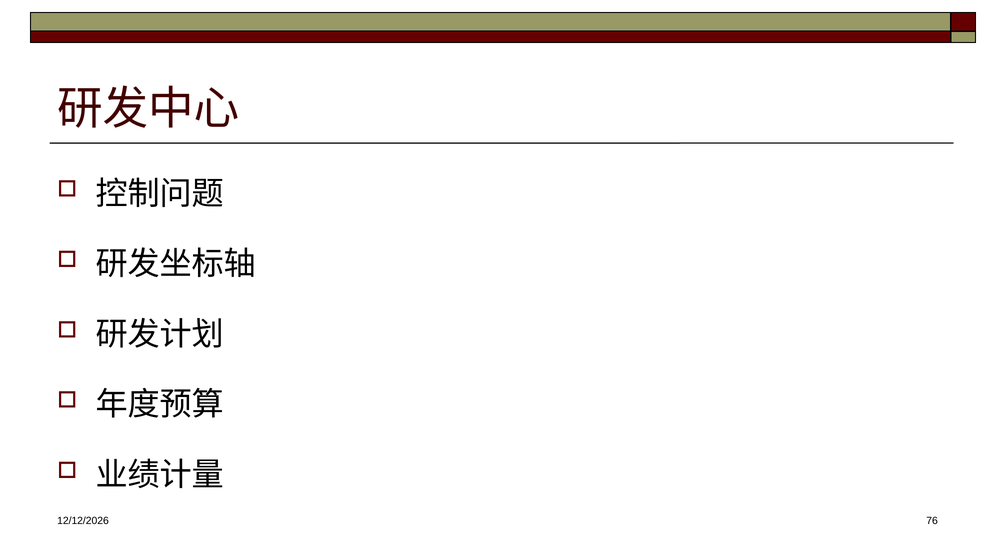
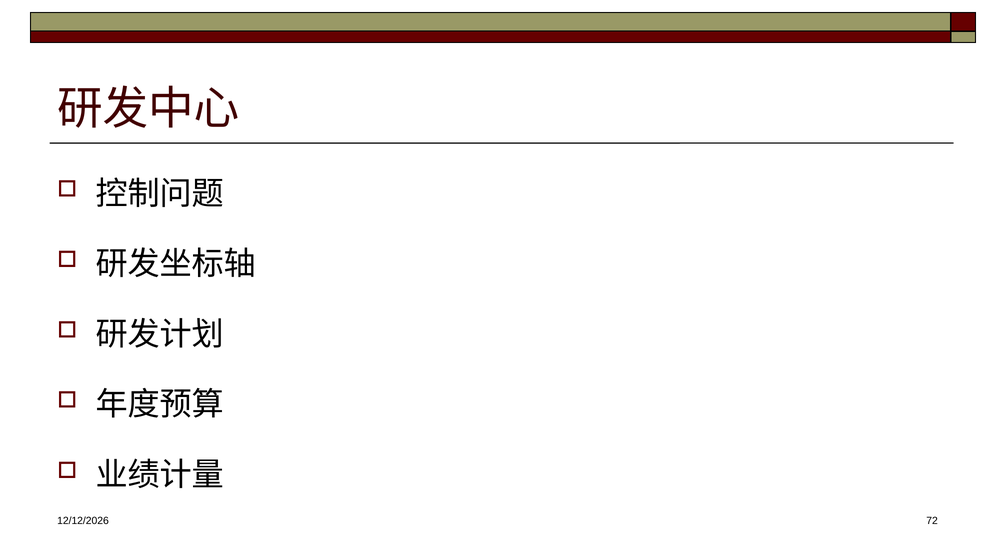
76: 76 -> 72 (932, 521)
